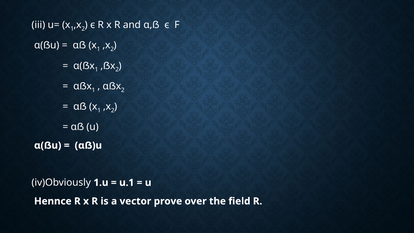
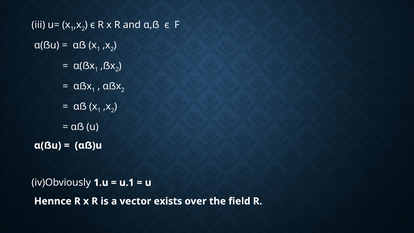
prove: prove -> exists (168, 201)
